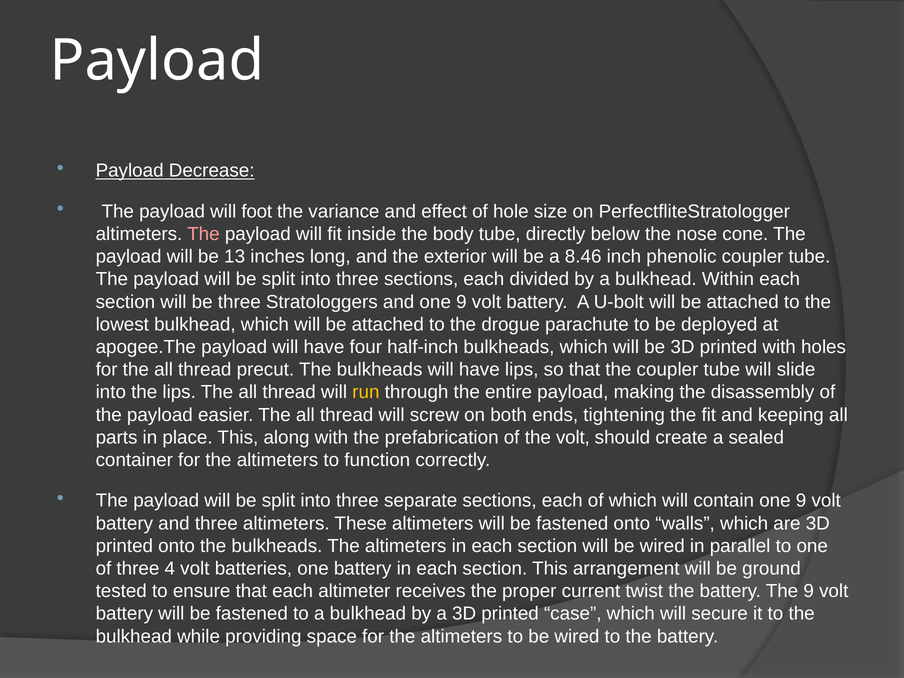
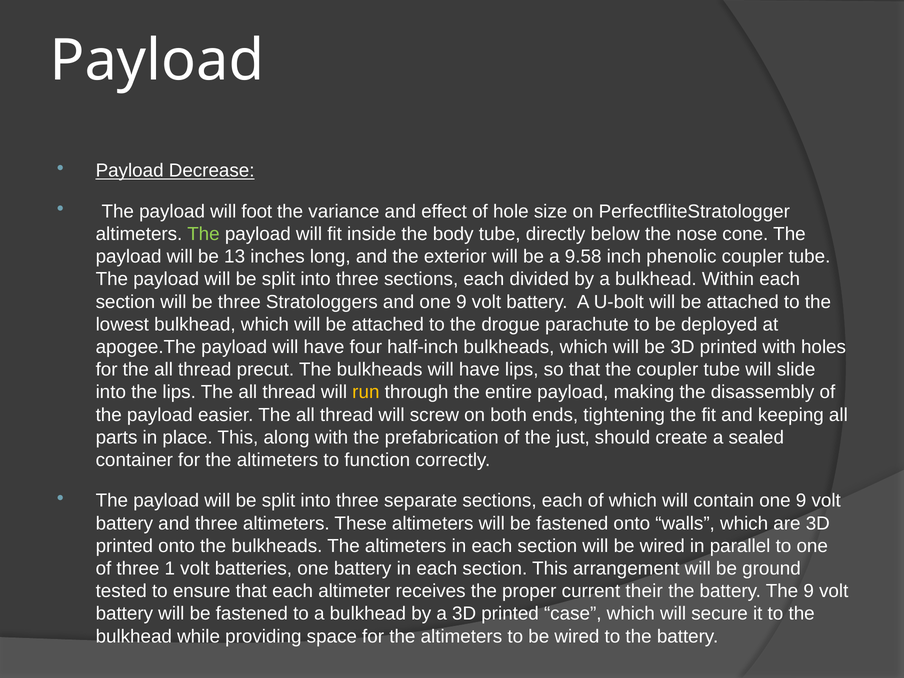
The colour: pink -> light green (203, 234)
8.46: 8.46 -> 9.58 (583, 257)
the volt: volt -> just (573, 437)
4: 4 -> 1 (170, 569)
twist: twist -> their (644, 591)
